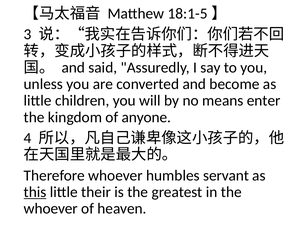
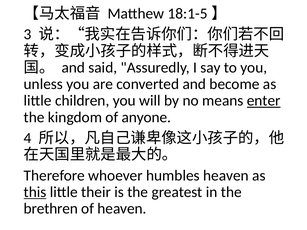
enter underline: none -> present (264, 101)
humbles servant: servant -> heaven (226, 176)
whoever: whoever -> brethren (51, 209)
